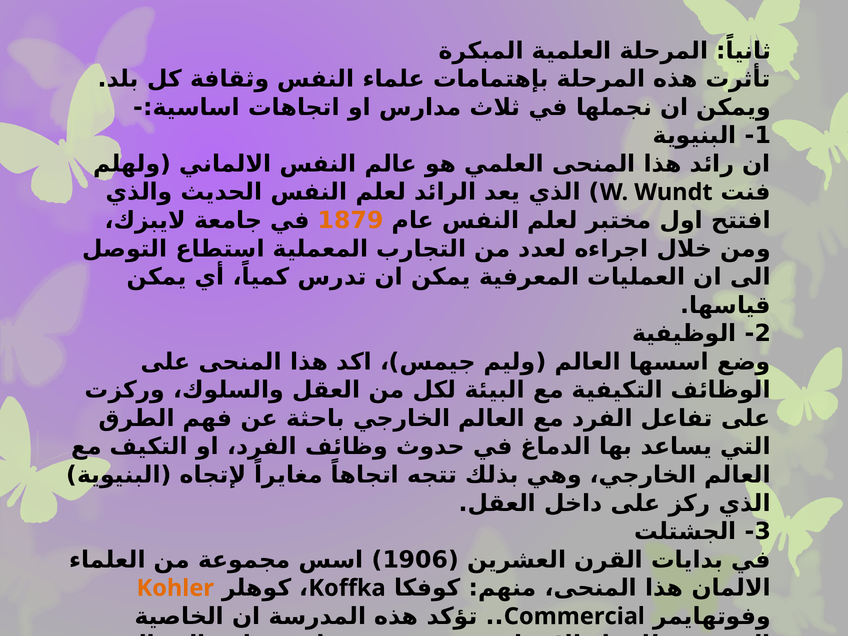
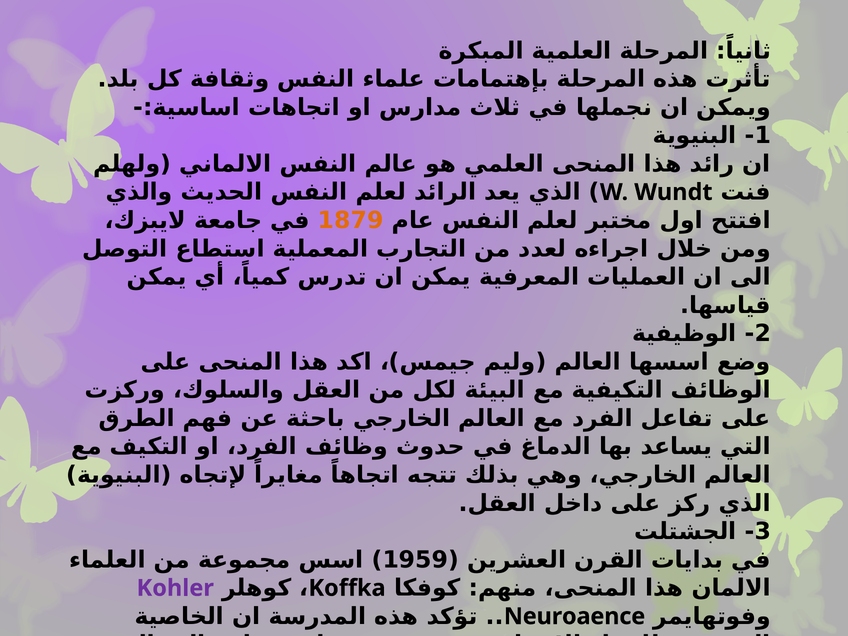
1906: 1906 -> 1959 (415, 560)
Kohler colour: orange -> purple (175, 588)
Commercial: Commercial -> Neuroaence (575, 616)
